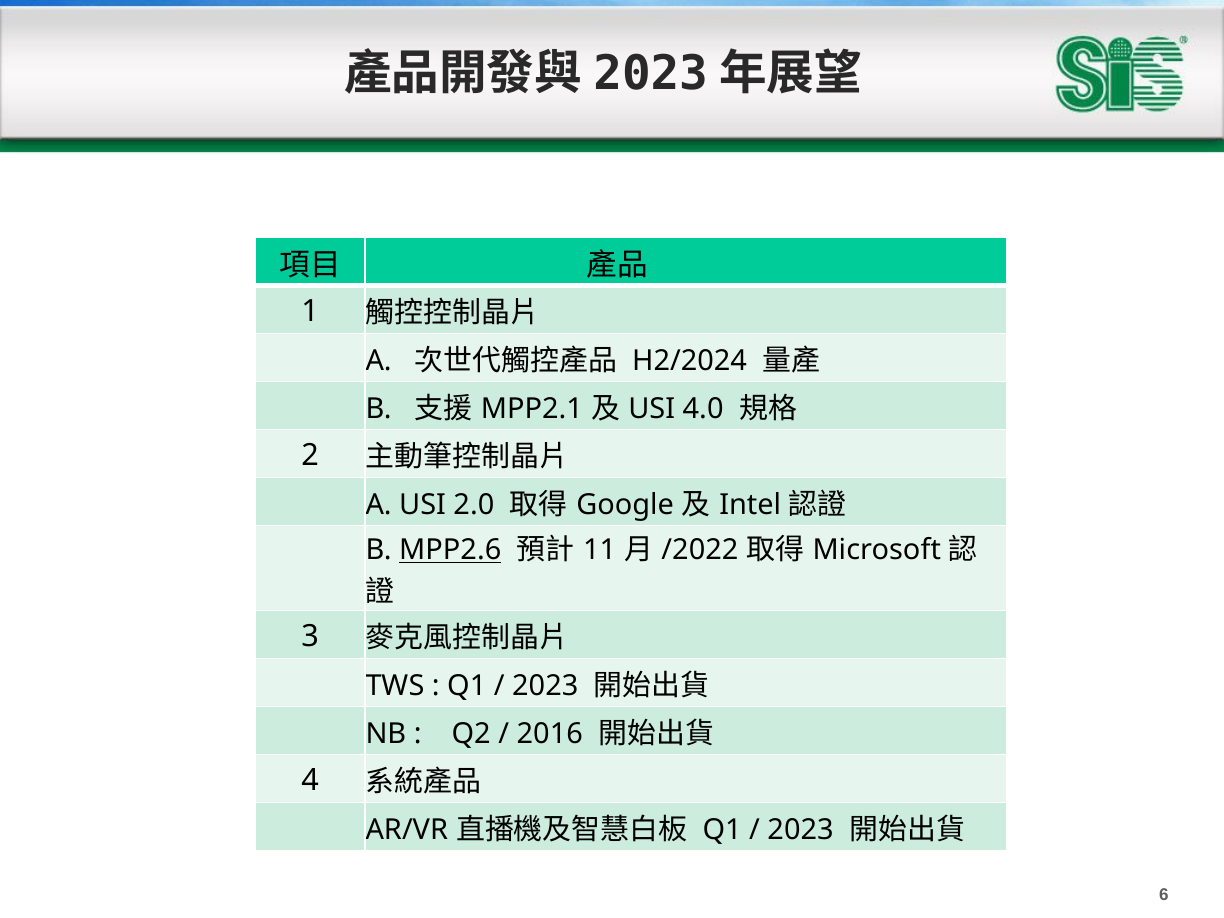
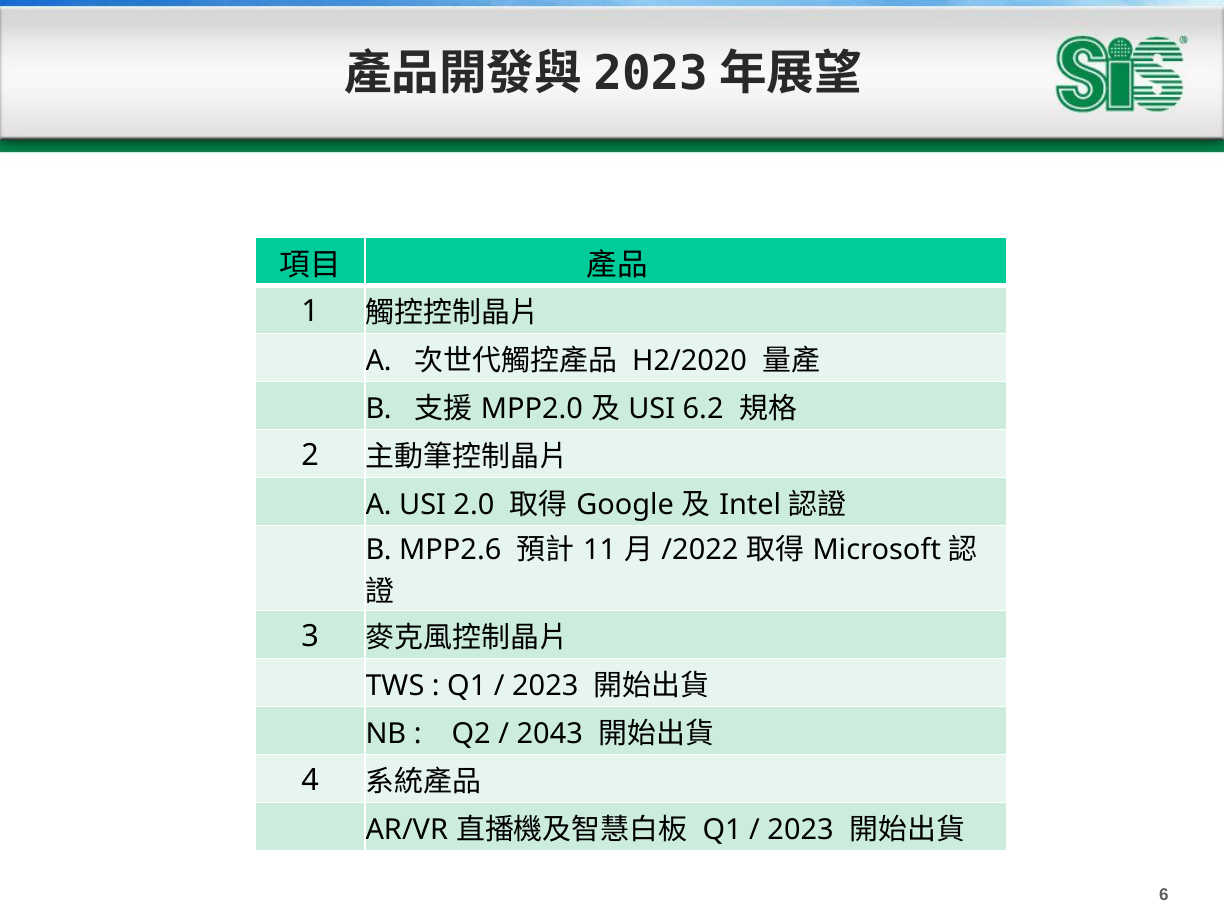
H2/2024: H2/2024 -> H2/2020 (690, 361)
MPP2.1: MPP2.1 -> MPP2.0 (532, 409)
4.0: 4.0 -> 6.2 (703, 409)
MPP2.6 underline: present -> none (450, 550)
2016: 2016 -> 2043 (550, 734)
